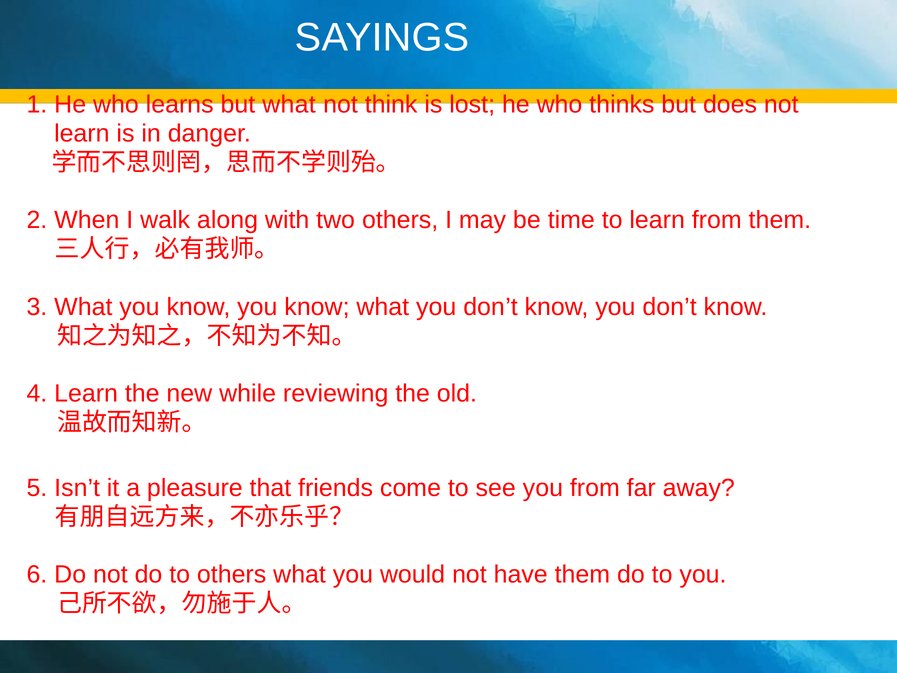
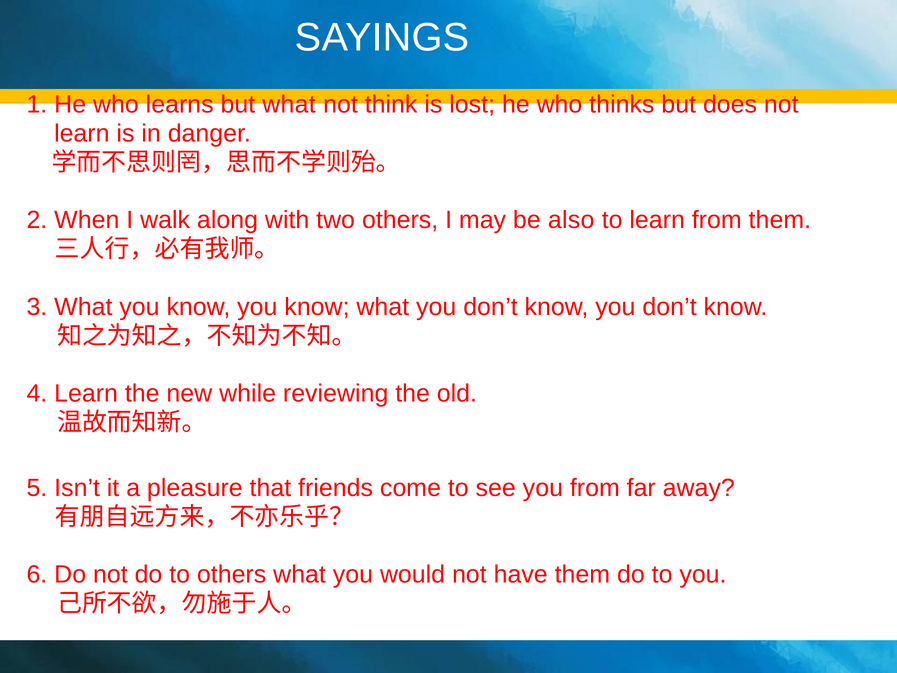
time: time -> also (571, 220)
